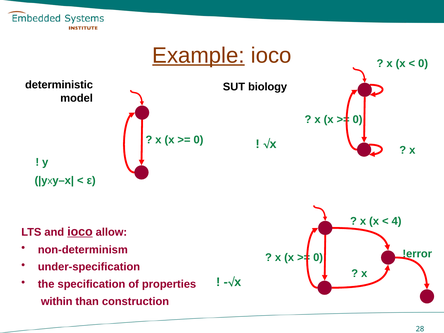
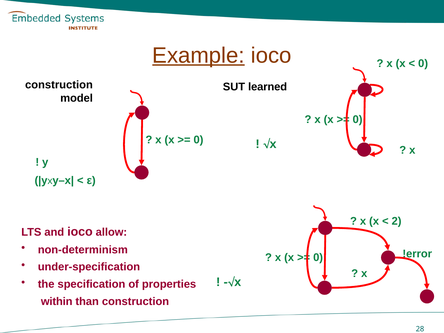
deterministic: deterministic -> construction (59, 85)
biology: biology -> learned (268, 87)
4: 4 -> 2 (397, 221)
ioco underline: present -> none (80, 232)
